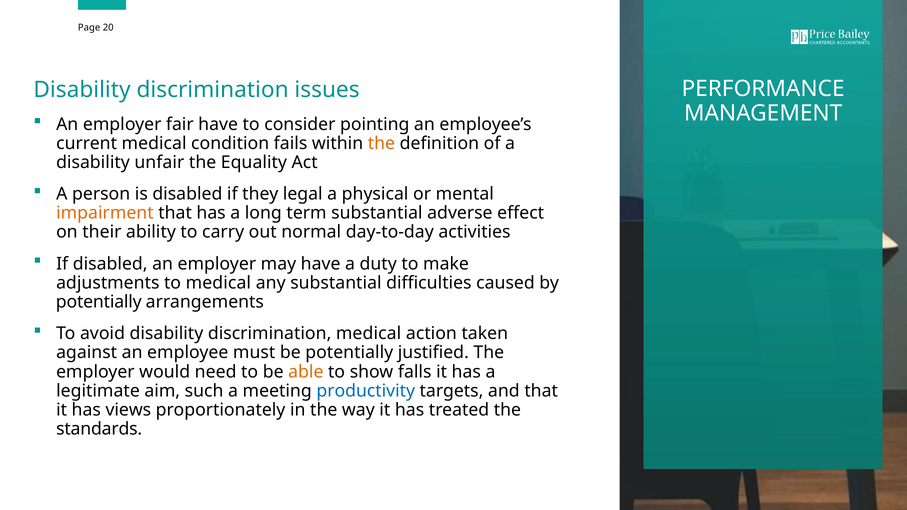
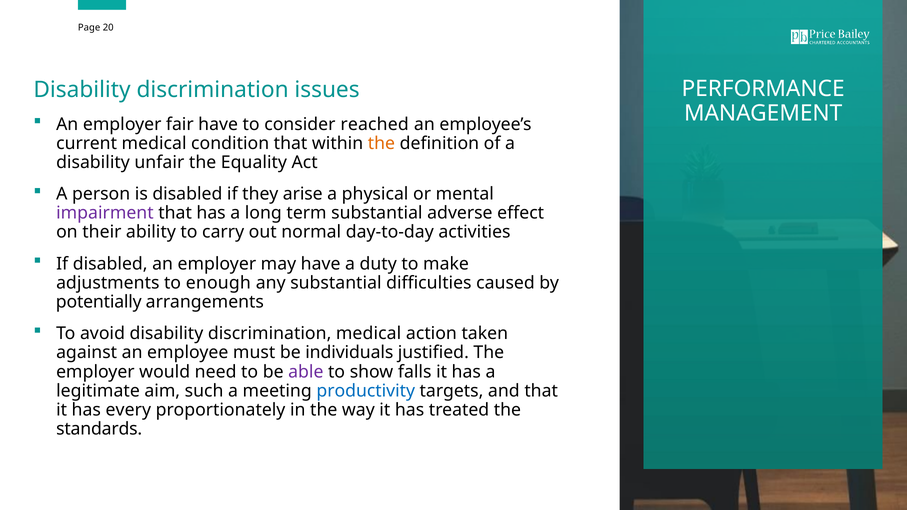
pointing: pointing -> reached (375, 124)
condition fails: fails -> that (291, 143)
legal: legal -> arise (303, 194)
impairment colour: orange -> purple (105, 213)
to medical: medical -> enough (218, 283)
be potentially: potentially -> individuals (349, 353)
able colour: orange -> purple (306, 372)
views: views -> every (128, 410)
